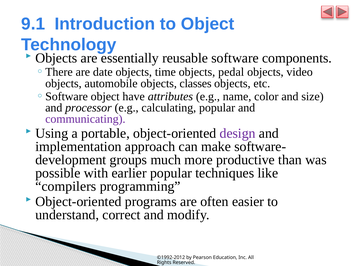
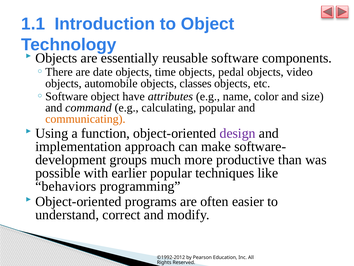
9.1: 9.1 -> 1.1 (33, 24)
processor: processor -> command (88, 108)
communicating colour: purple -> orange (85, 119)
portable: portable -> function (105, 133)
compilers: compilers -> behaviors (66, 186)
